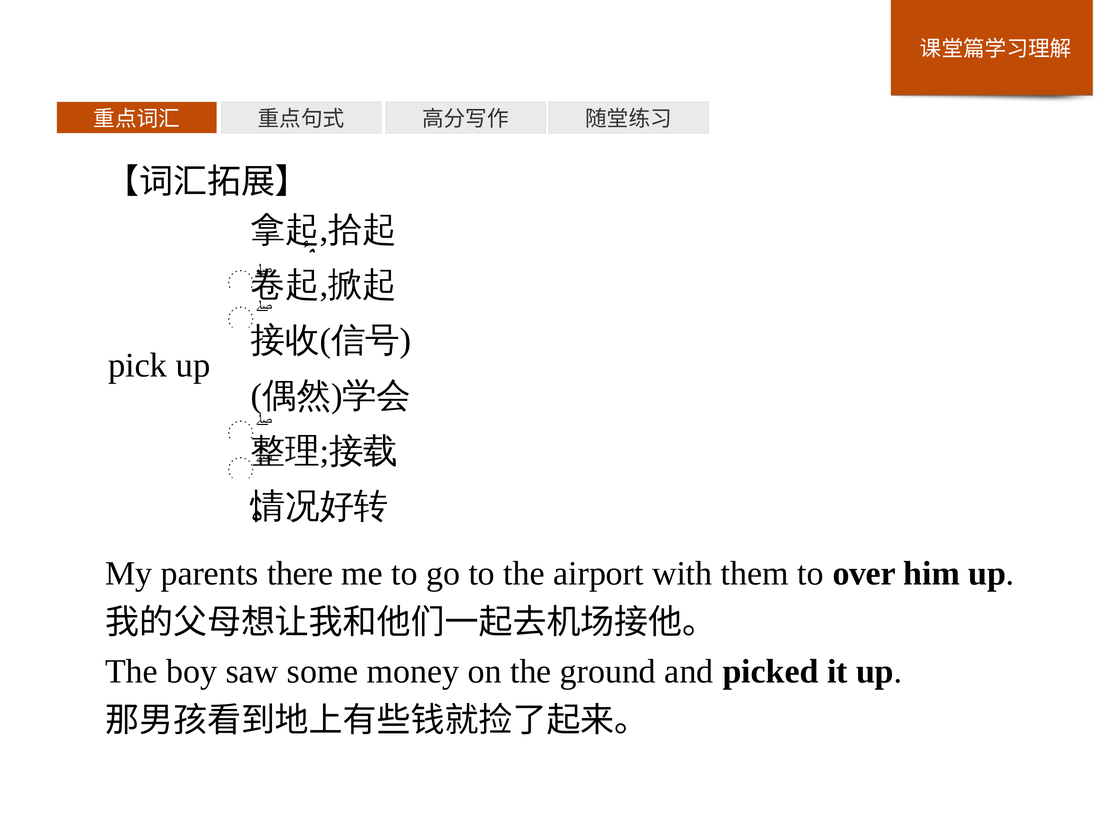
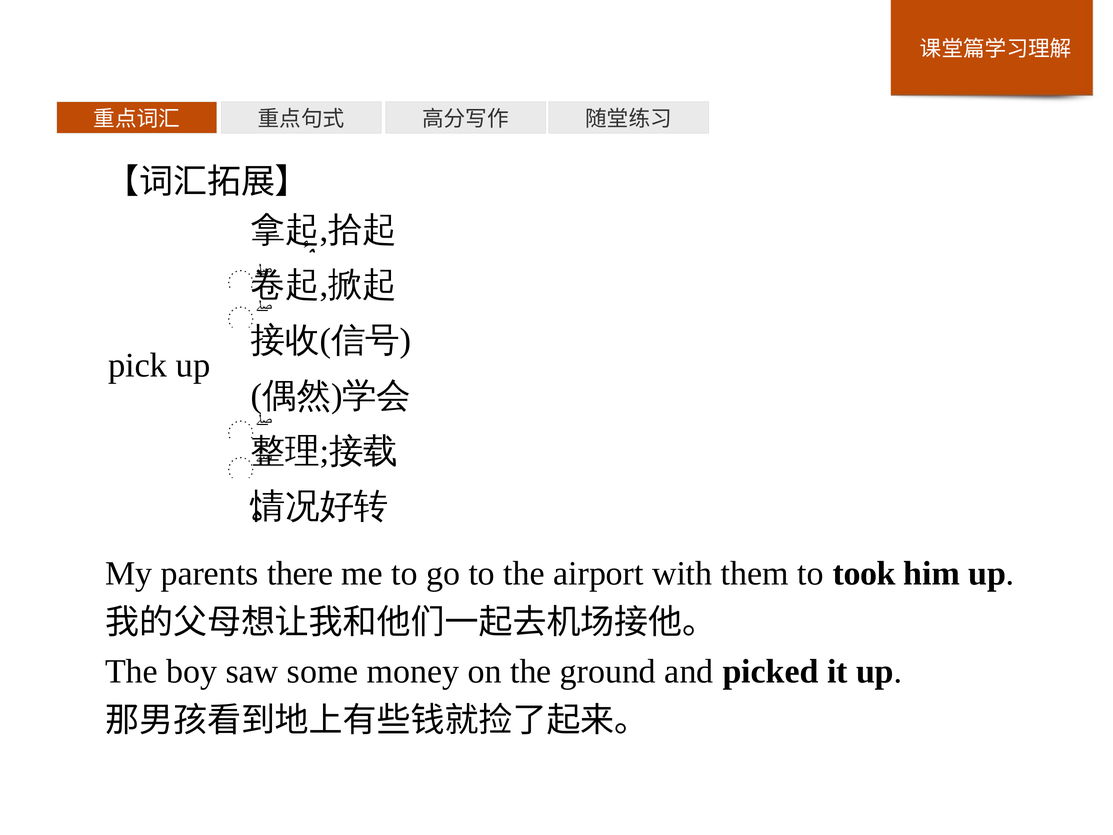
over: over -> took (864, 574)
